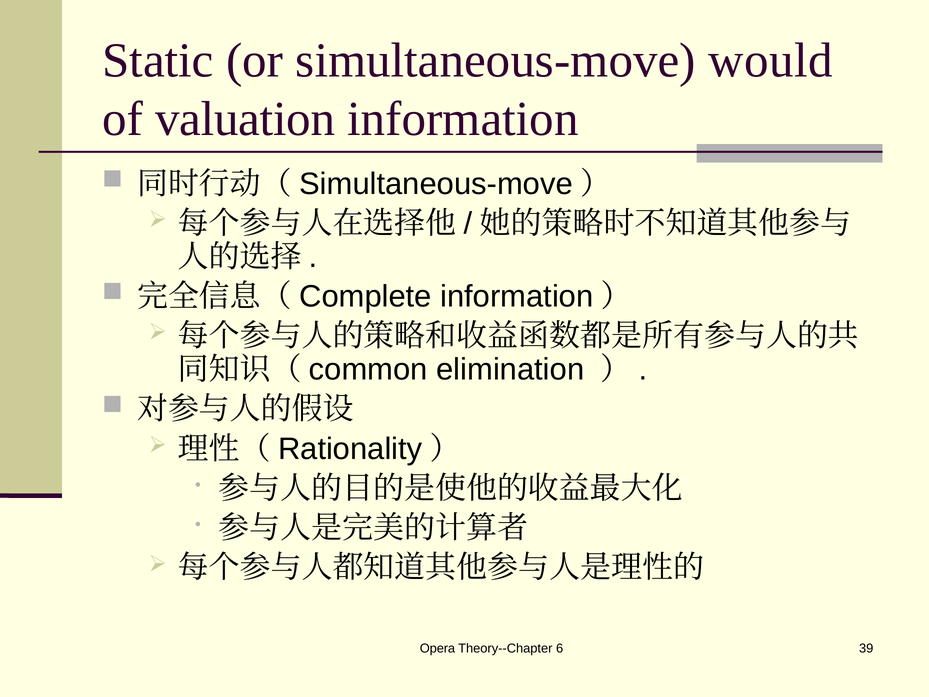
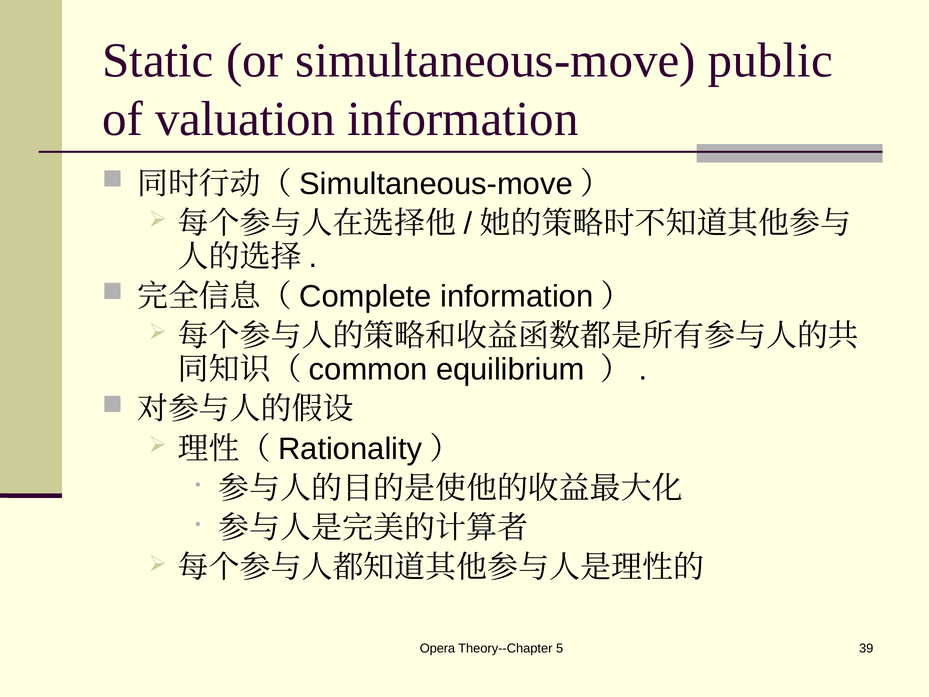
would: would -> public (770, 60)
elimination: elimination -> equilibrium (510, 369)
6: 6 -> 5 (560, 648)
